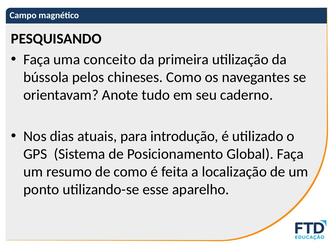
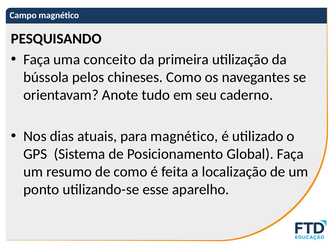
para introdução: introdução -> magnético (184, 137)
